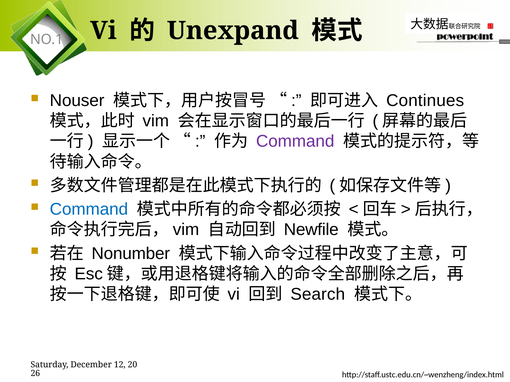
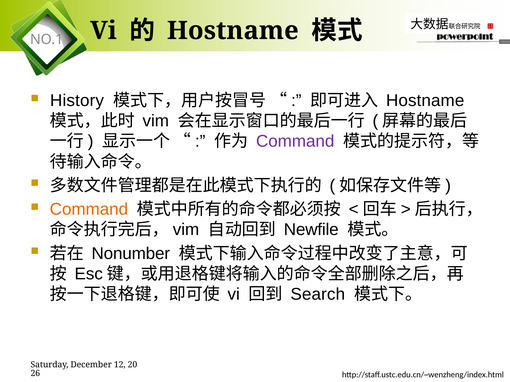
Unexpand: Unexpand -> Hostname (233, 31)
Nouser: Nouser -> History (77, 101)
Continues: Continues -> Hostname (425, 101)
Command colour: blue -> orange (89, 210)
